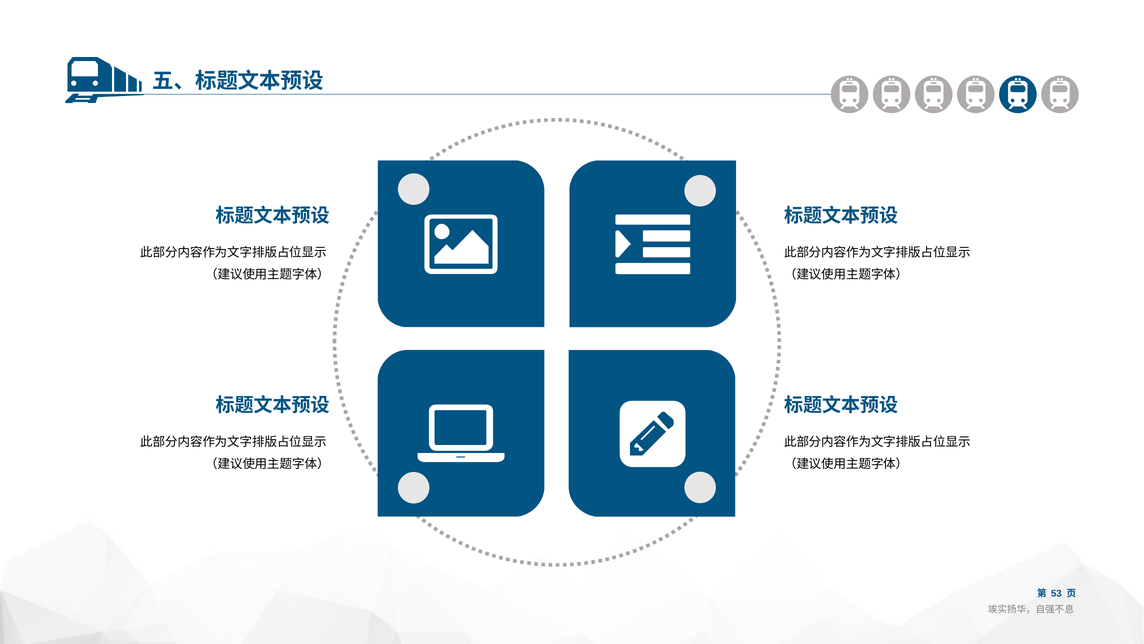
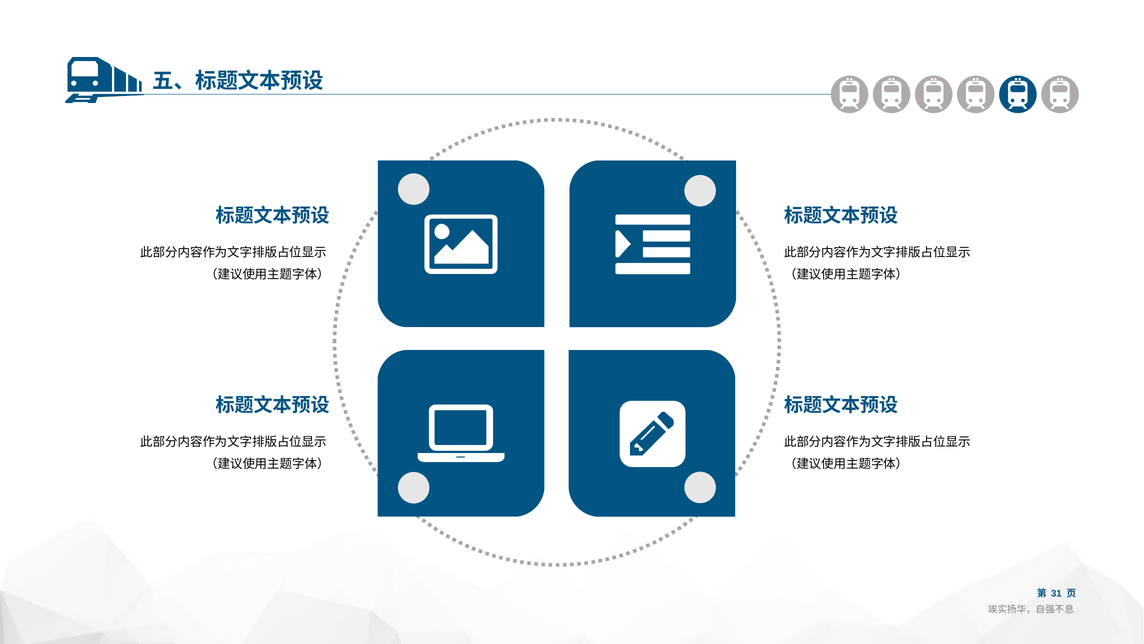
53: 53 -> 31 (1056, 593)
